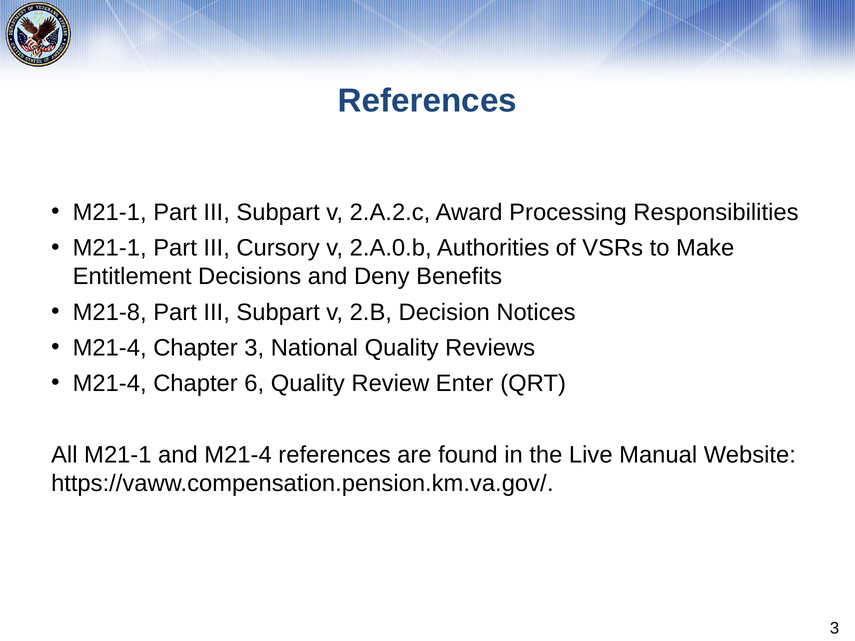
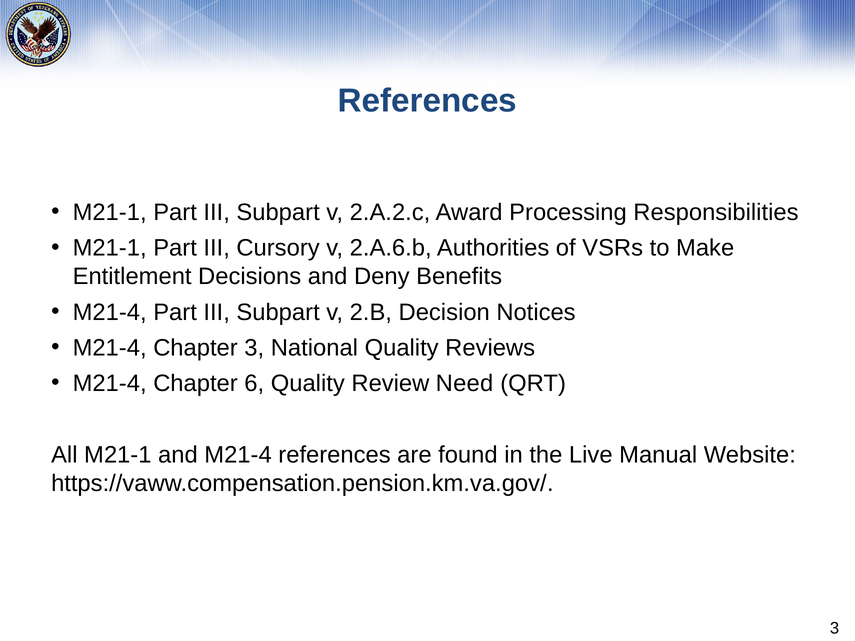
2.A.0.b: 2.A.0.b -> 2.A.6.b (391, 248)
M21-8: M21-8 -> M21-4 (110, 312)
Enter: Enter -> Need (464, 384)
